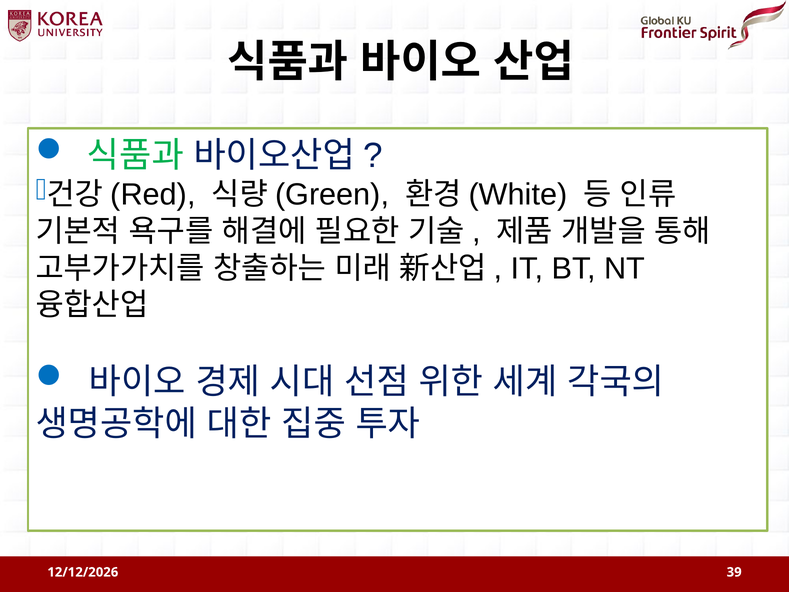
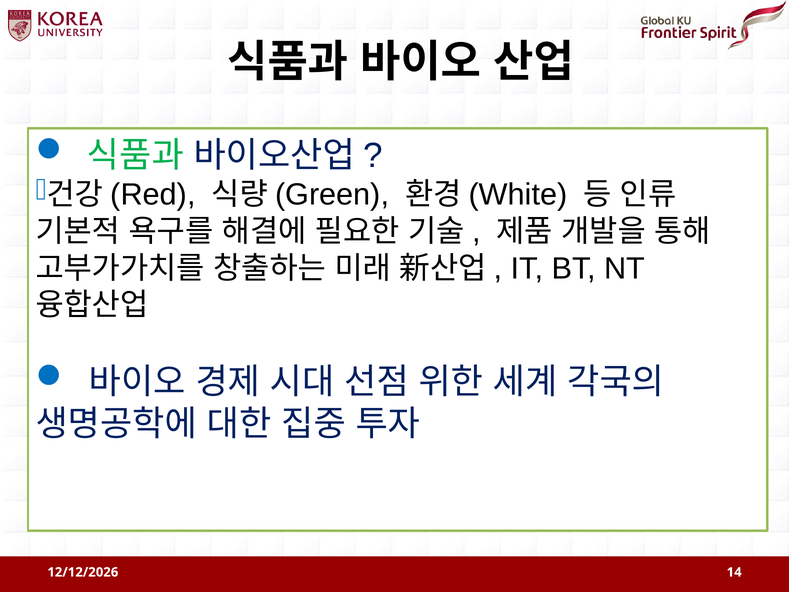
39: 39 -> 14 (734, 572)
